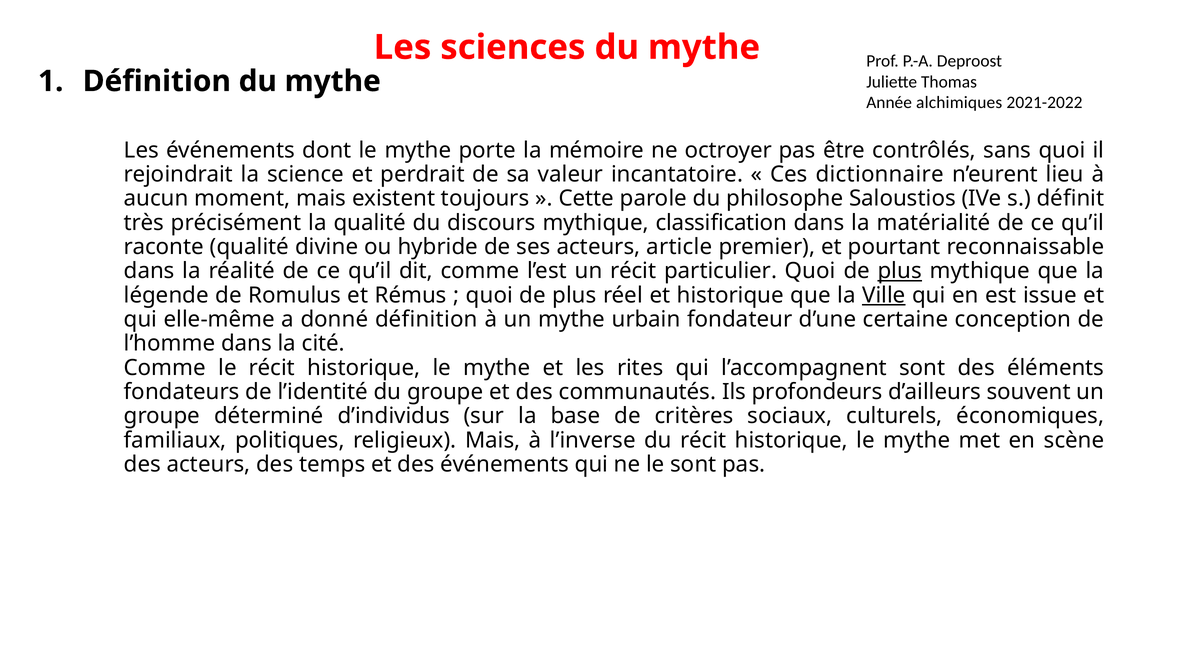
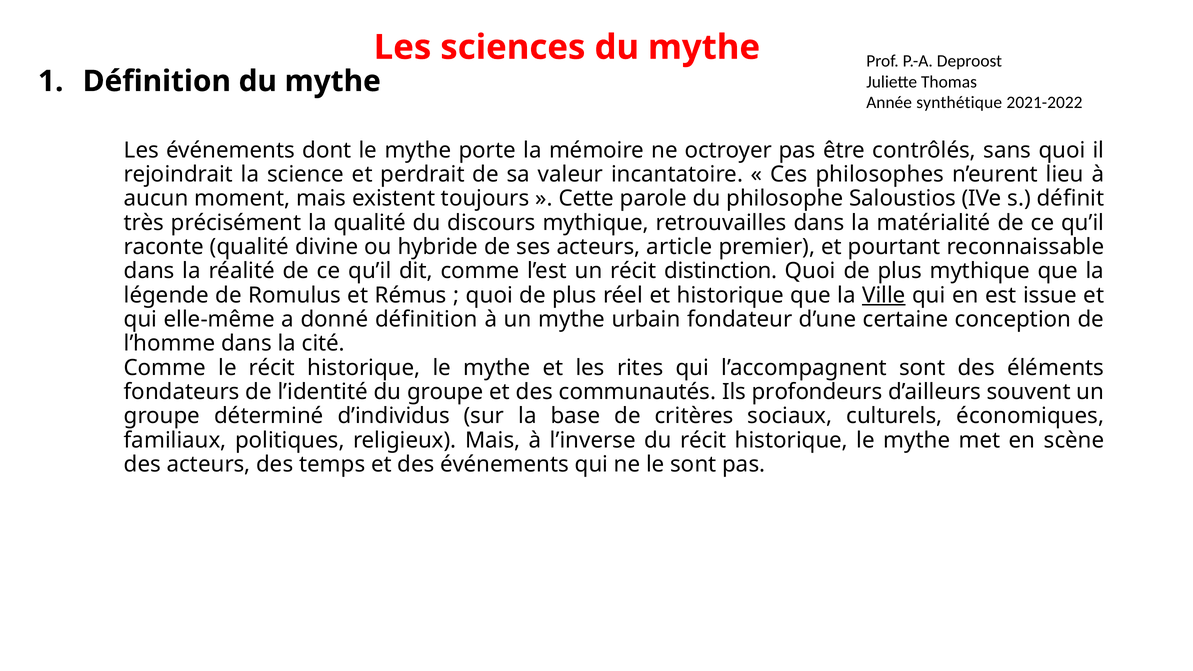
alchimiques: alchimiques -> synthétique (959, 103)
dictionnaire: dictionnaire -> philosophes (880, 174)
classification: classification -> retrouvailles (721, 223)
particulier: particulier -> distinction (721, 271)
plus underline: present -> none (900, 271)
